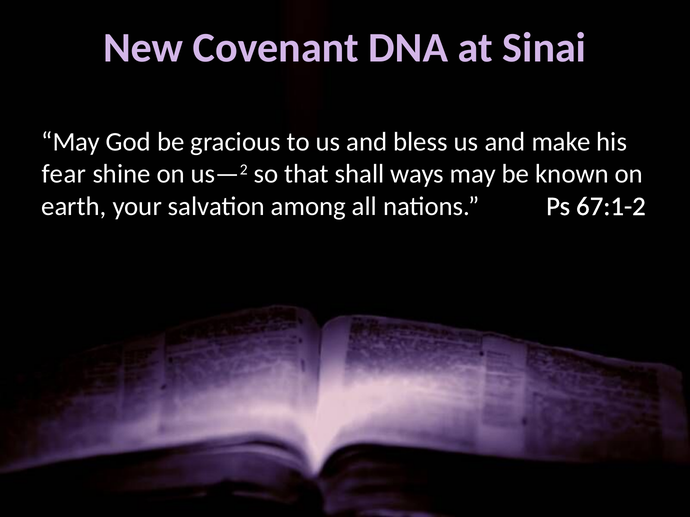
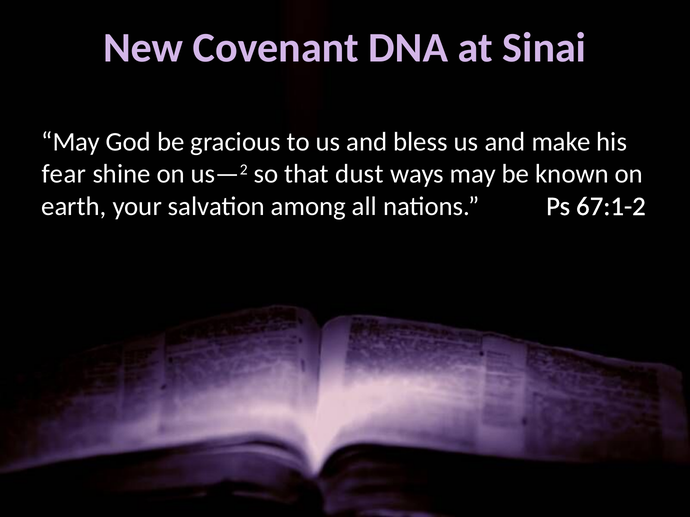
shall: shall -> dust (359, 174)
